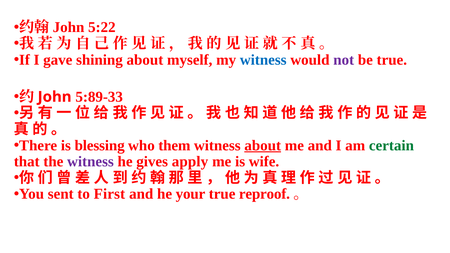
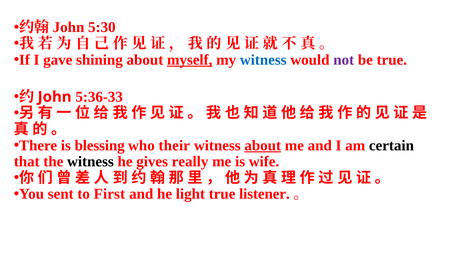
5:22: 5:22 -> 5:30 (102, 27)
myself underline: none -> present (190, 60)
5:89-33: 5:89-33 -> 5:36-33 (99, 97)
them: them -> their (174, 146)
certain colour: green -> black (391, 146)
witness colour: purple -> black (90, 162)
apply: apply -> really (190, 162)
your: your -> light (190, 194)
reproof: reproof -> listener (264, 194)
